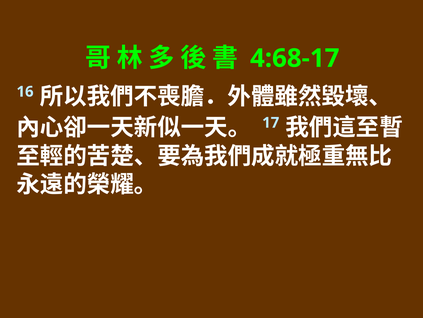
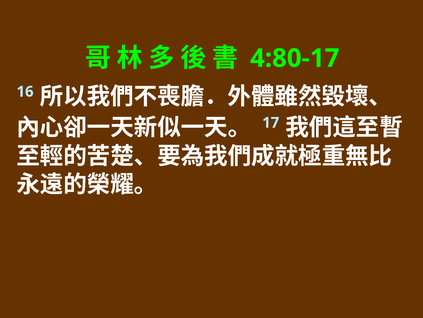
4:68-17: 4:68-17 -> 4:80-17 (295, 58)
